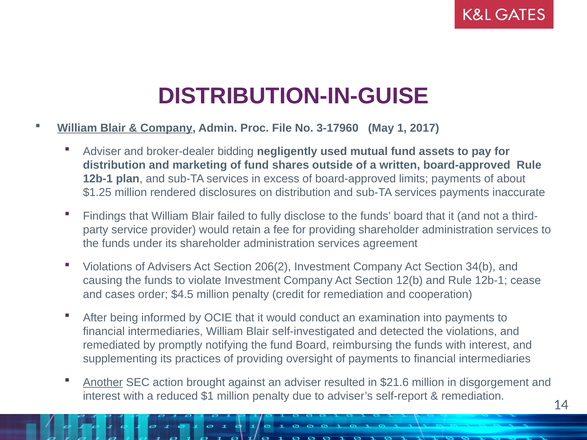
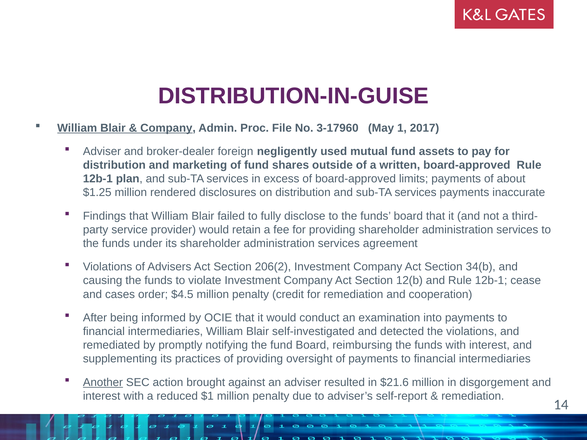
bidding: bidding -> foreign (235, 151)
